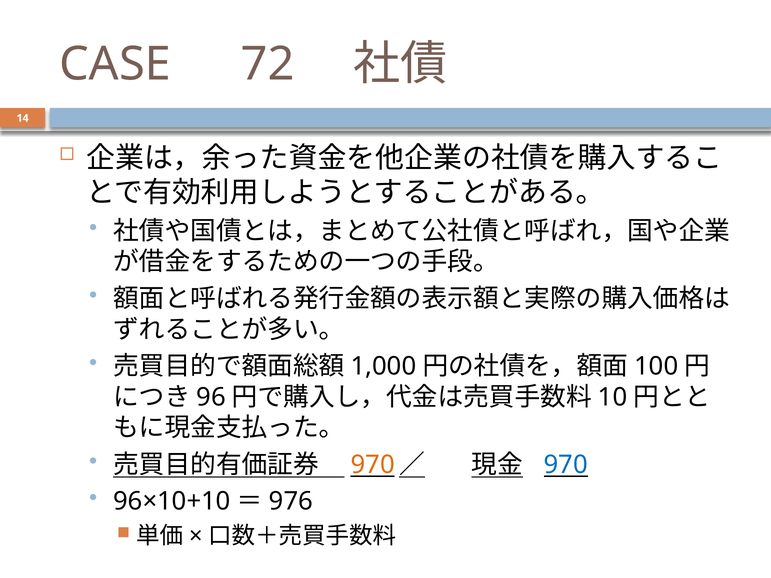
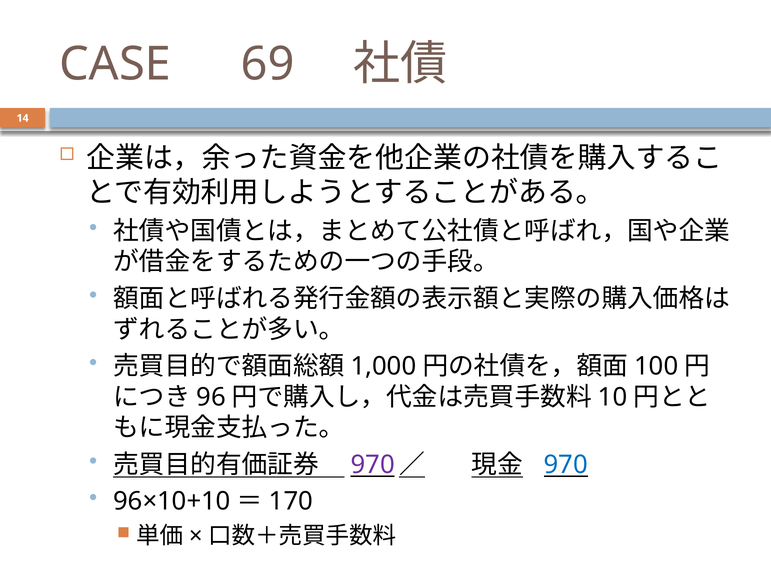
72: 72 -> 69 (268, 64)
970 colour: orange -> purple (373, 465)
976: 976 -> 170 (291, 502)
